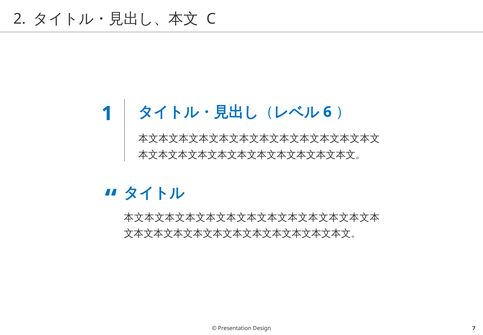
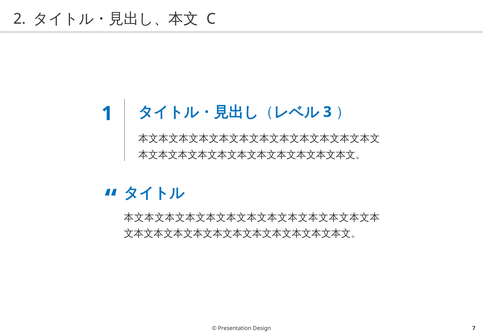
6: 6 -> 3 (327, 112)
